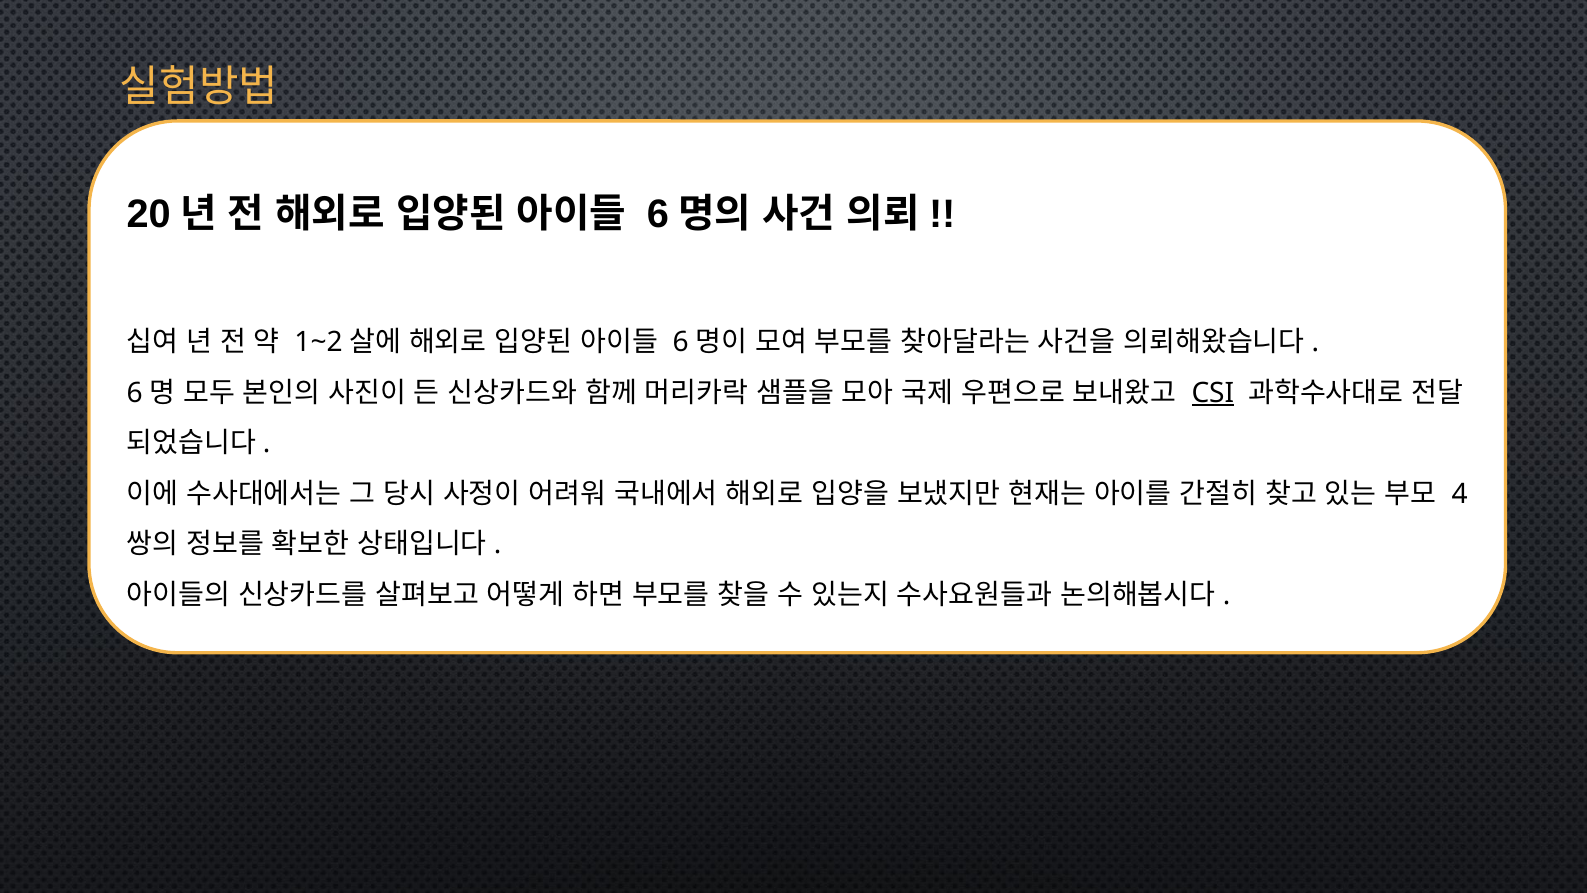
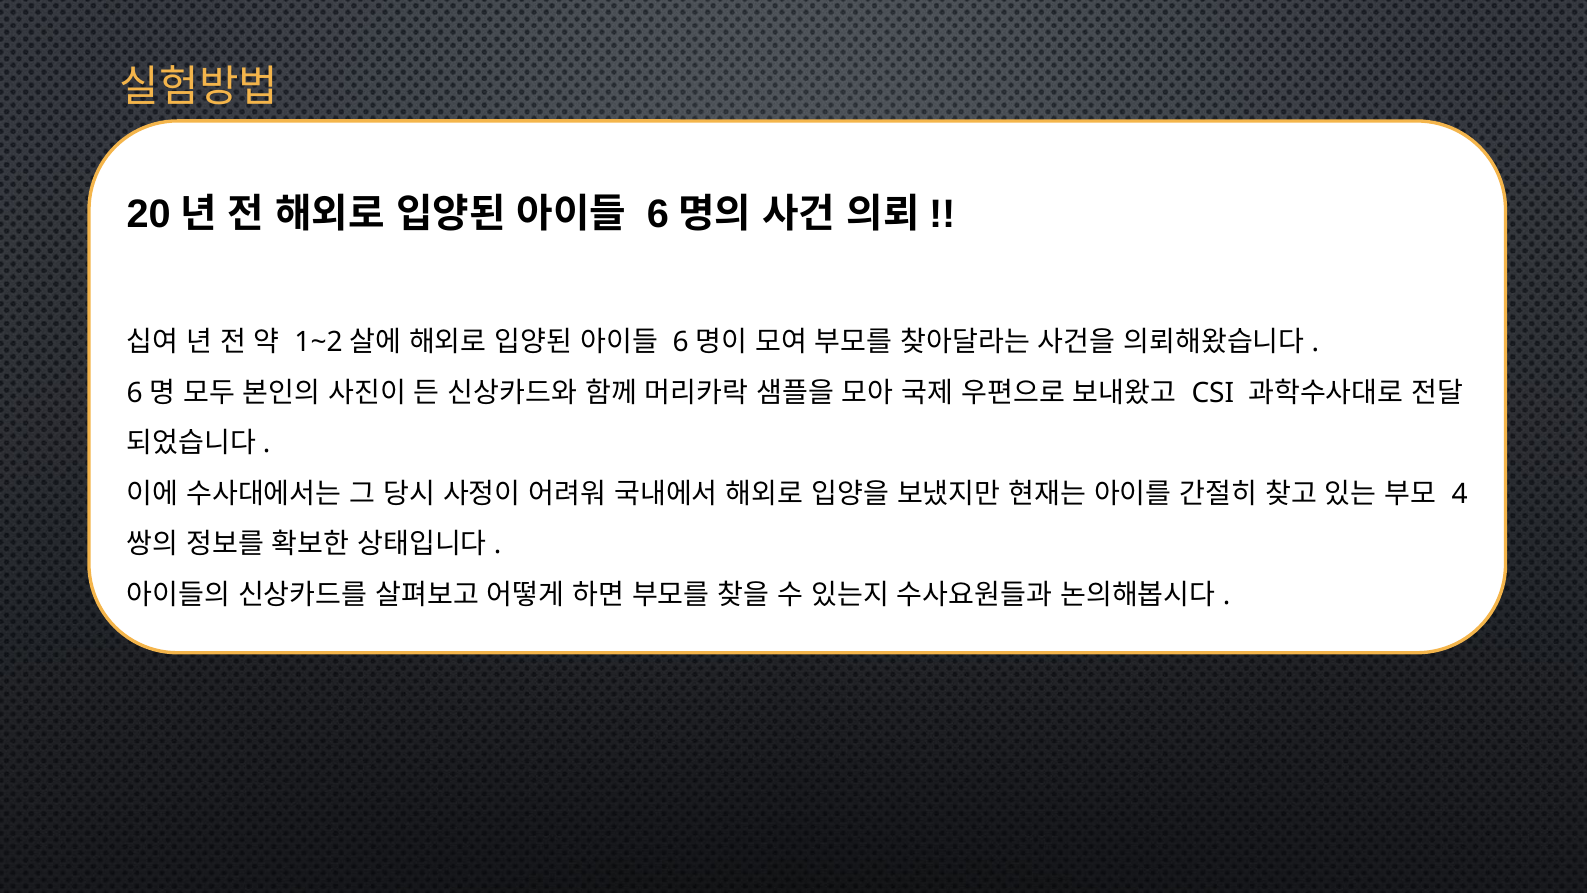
CSI underline: present -> none (1213, 393)
